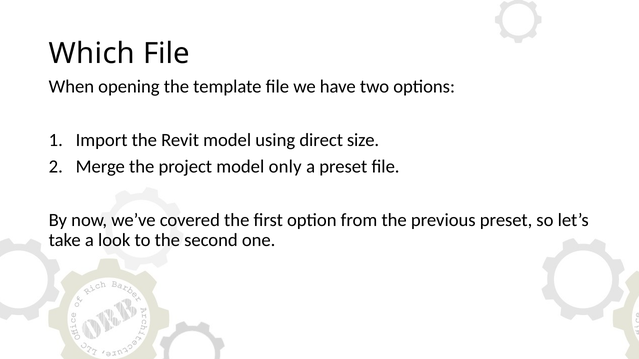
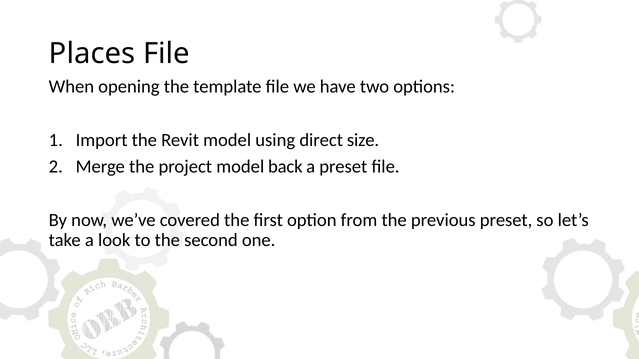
Which: Which -> Places (92, 54)
only: only -> back (285, 167)
